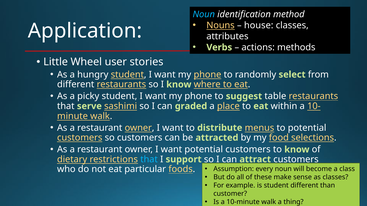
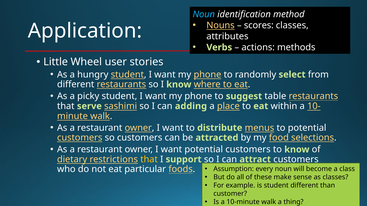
house: house -> scores (259, 25)
graded: graded -> adding (191, 106)
that colour: light blue -> yellow (149, 160)
